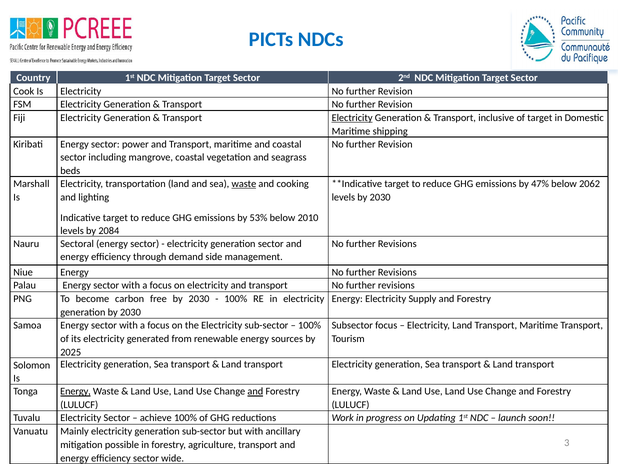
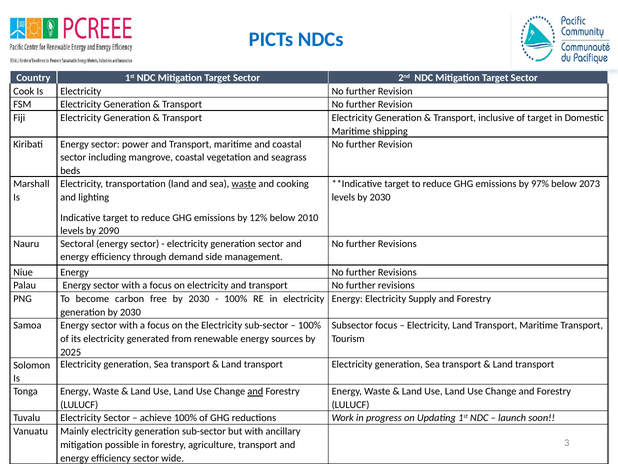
Electricity underline: present -> none (352, 118)
47%: 47% -> 97% (540, 184)
2062: 2062 -> 2073 (590, 184)
53%: 53% -> 12% (259, 217)
2084: 2084 -> 2090 (109, 231)
Energy underline: present -> none (76, 391)
